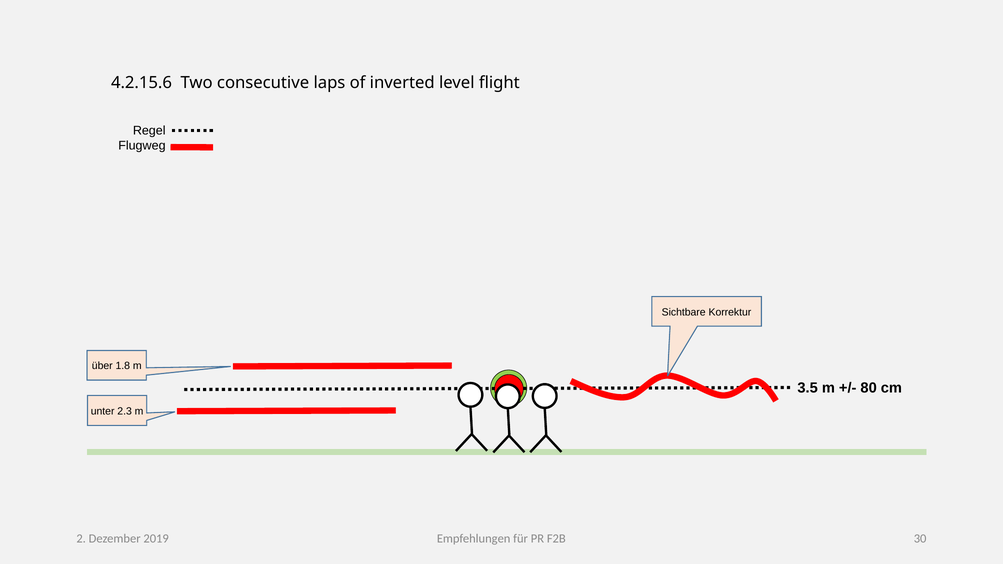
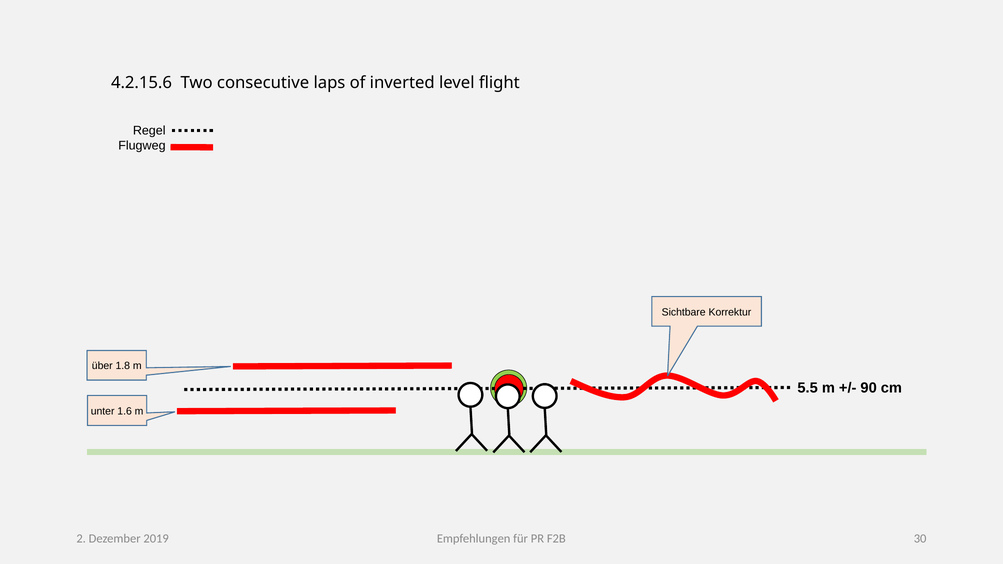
3.5: 3.5 -> 5.5 (808, 388)
80: 80 -> 90 (869, 388)
2.3: 2.3 -> 1.6 (125, 411)
